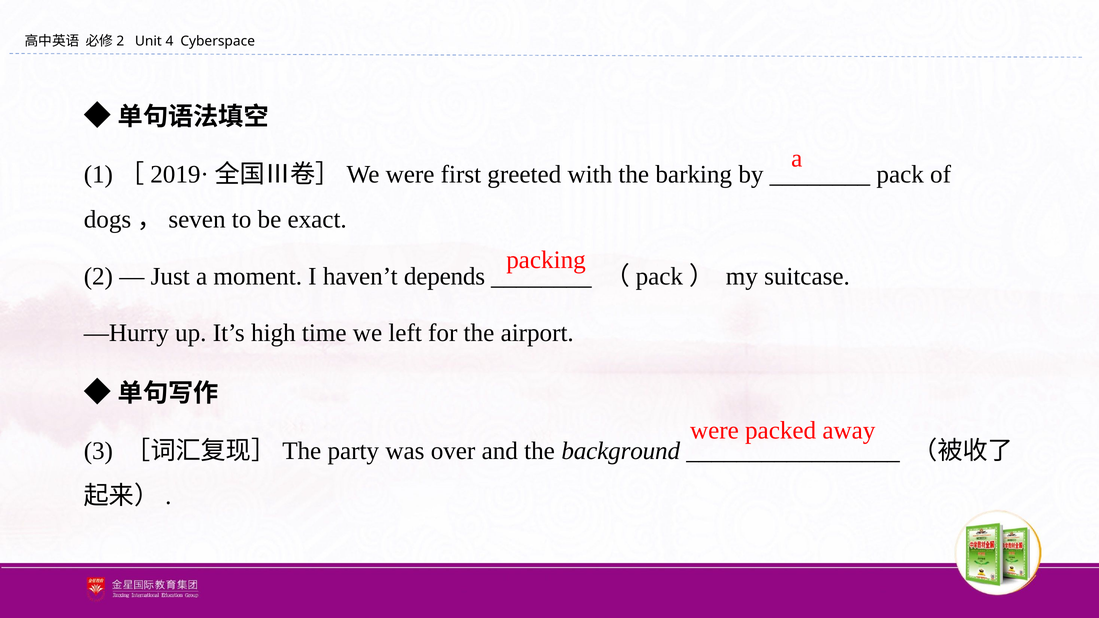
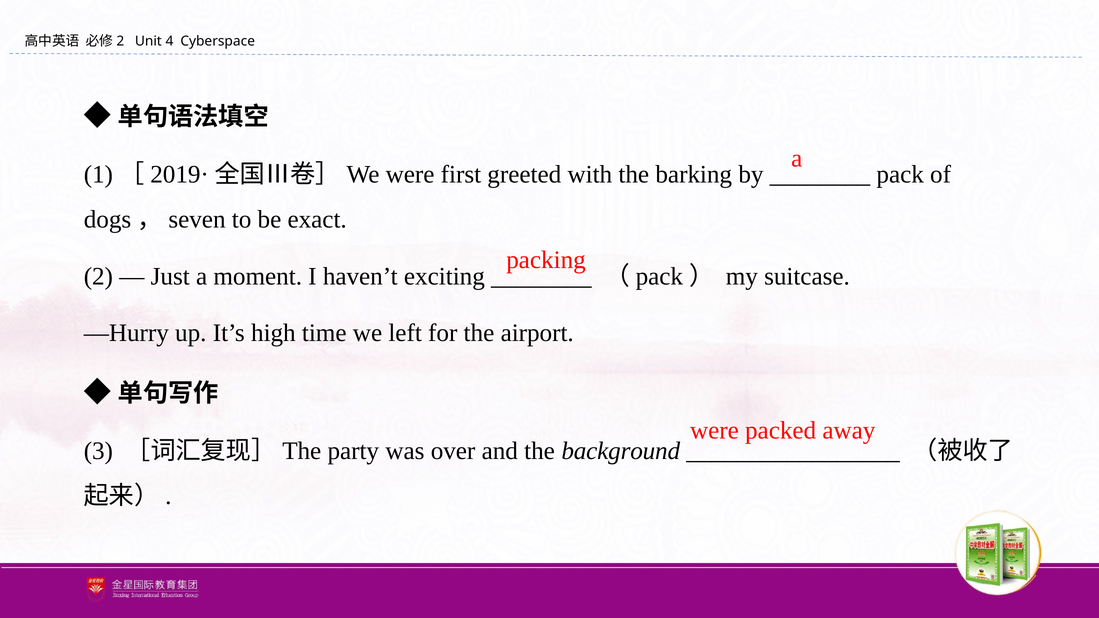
depends: depends -> exciting (444, 276)
